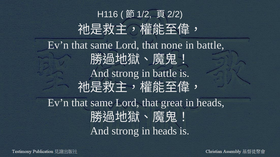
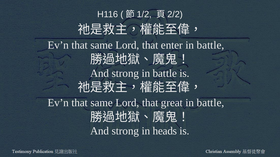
none: none -> enter (172, 45)
great in heads: heads -> battle (211, 103)
